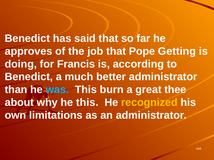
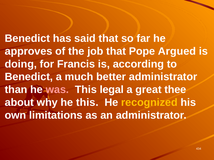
Getting: Getting -> Argued (177, 51)
was colour: light blue -> pink (57, 90)
burn: burn -> legal (112, 90)
